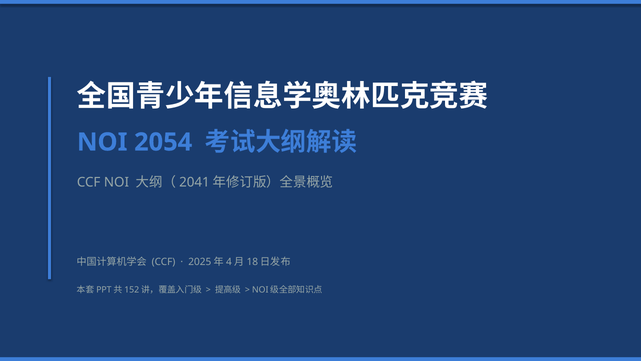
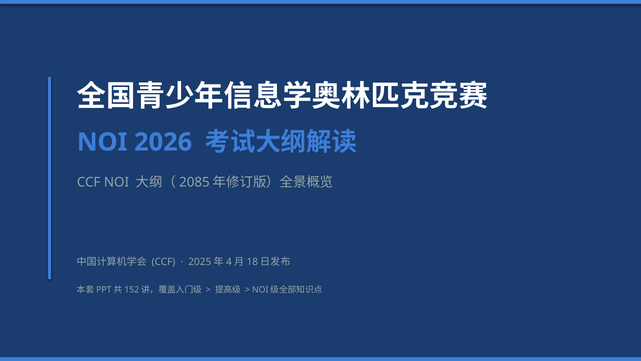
2054: 2054 -> 2026 (163, 142)
2041: 2041 -> 2085 (194, 182)
